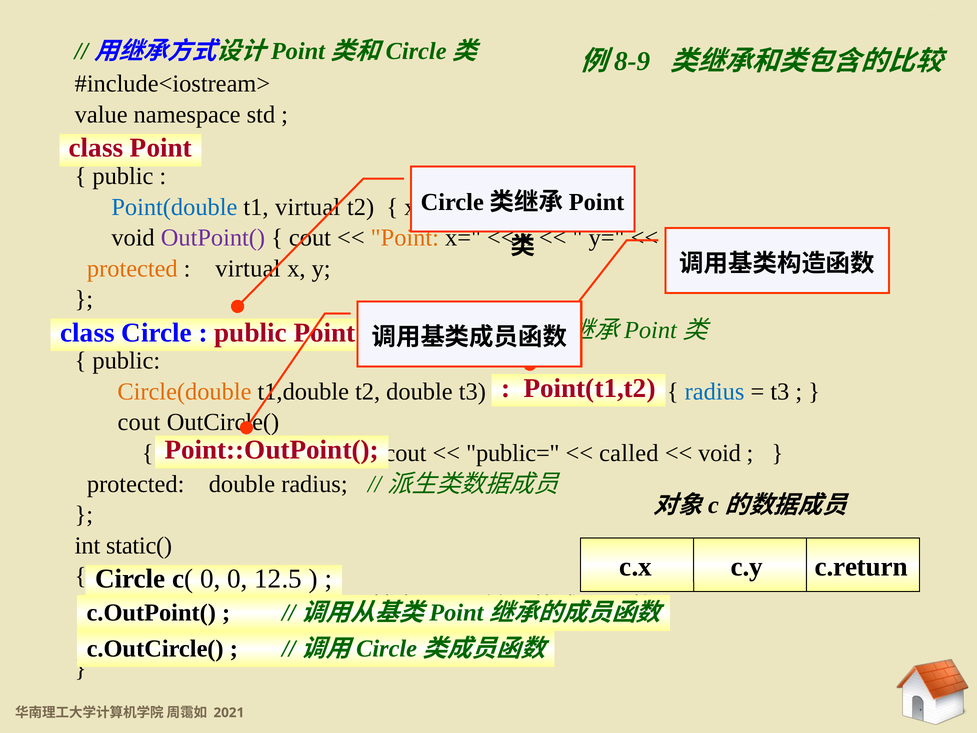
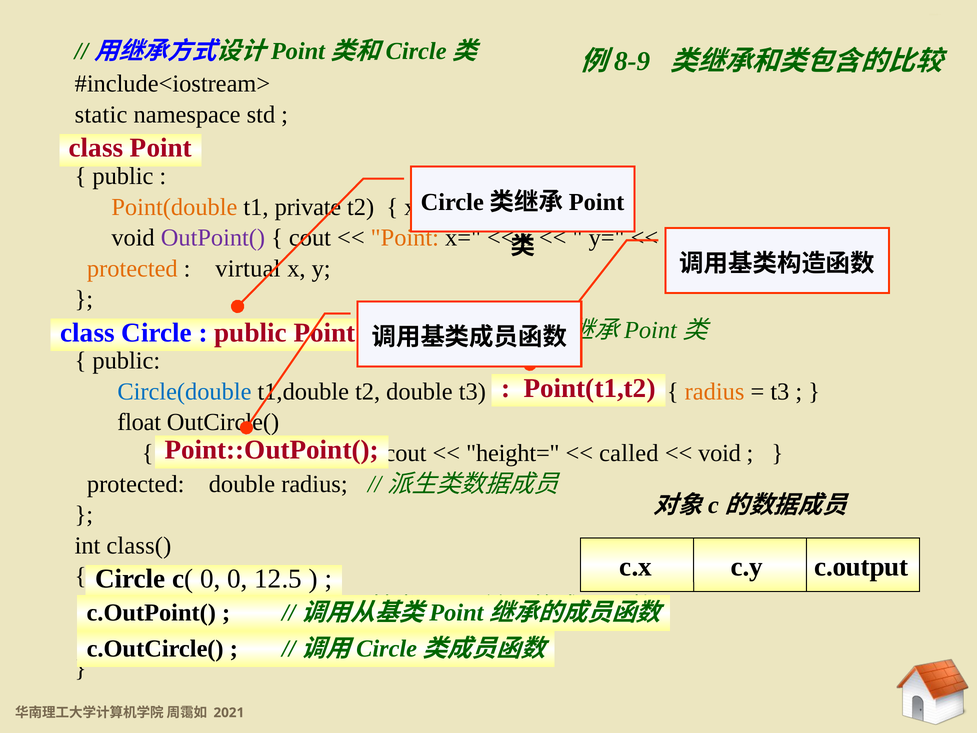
value: value -> static (101, 115)
Point(double colour: blue -> orange (174, 207)
t1 virtual: virtual -> private (308, 207)
Circle(double colour: orange -> blue (184, 392)
radius colour: blue -> orange (715, 392)
cout: cout -> float (139, 422)
public=: public= -> height= (513, 453)
static(: static( -> class( (139, 545)
c.return: c.return -> c.output (861, 566)
